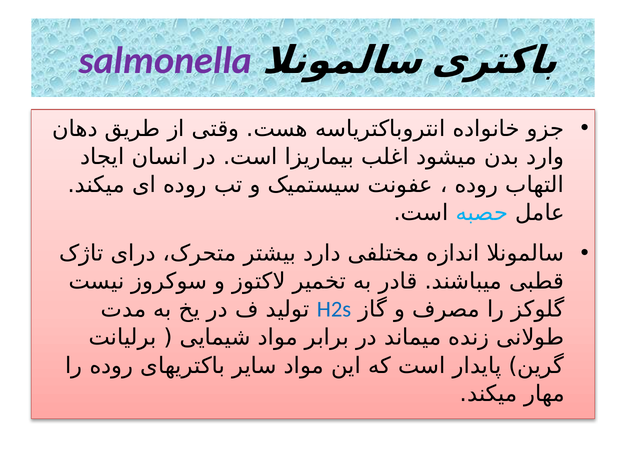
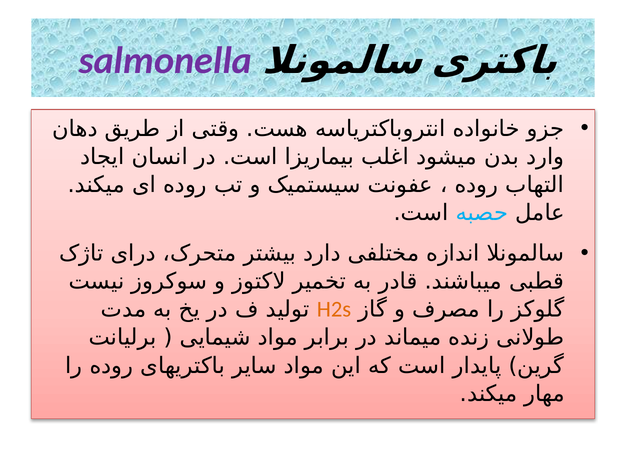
H2s colour: blue -> orange (334, 310)
